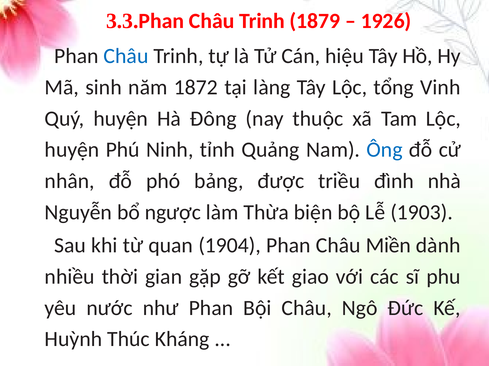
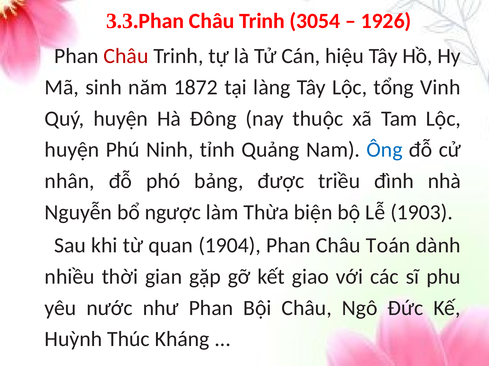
1879: 1879 -> 3054 (315, 21)
Châu colour: blue -> red (126, 56)
Miền: Miền -> Toán (388, 246)
